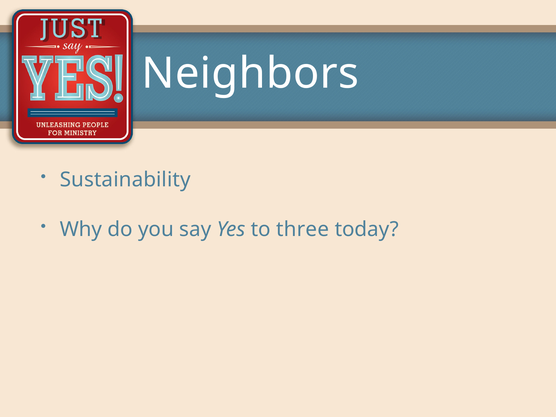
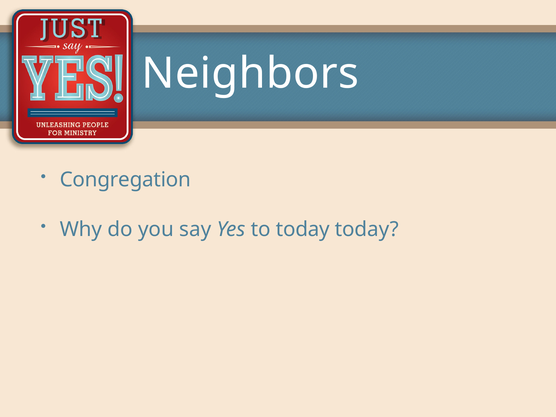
Sustainability: Sustainability -> Congregation (125, 180)
to three: three -> today (303, 229)
